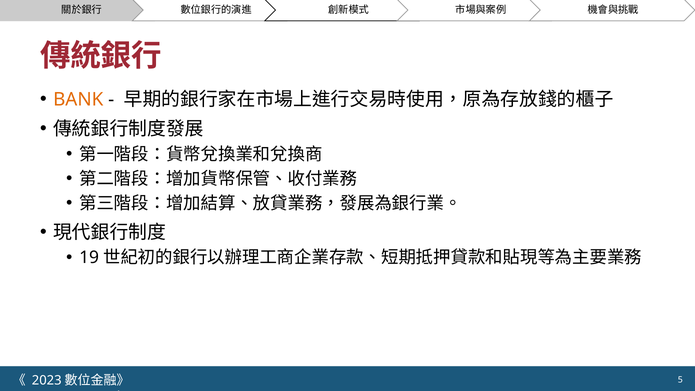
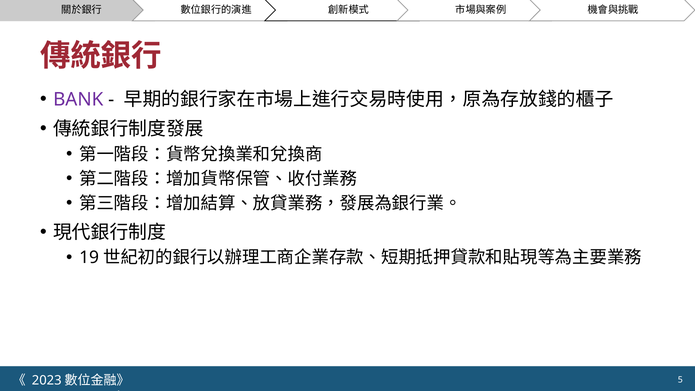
BANK colour: orange -> purple (78, 99)
